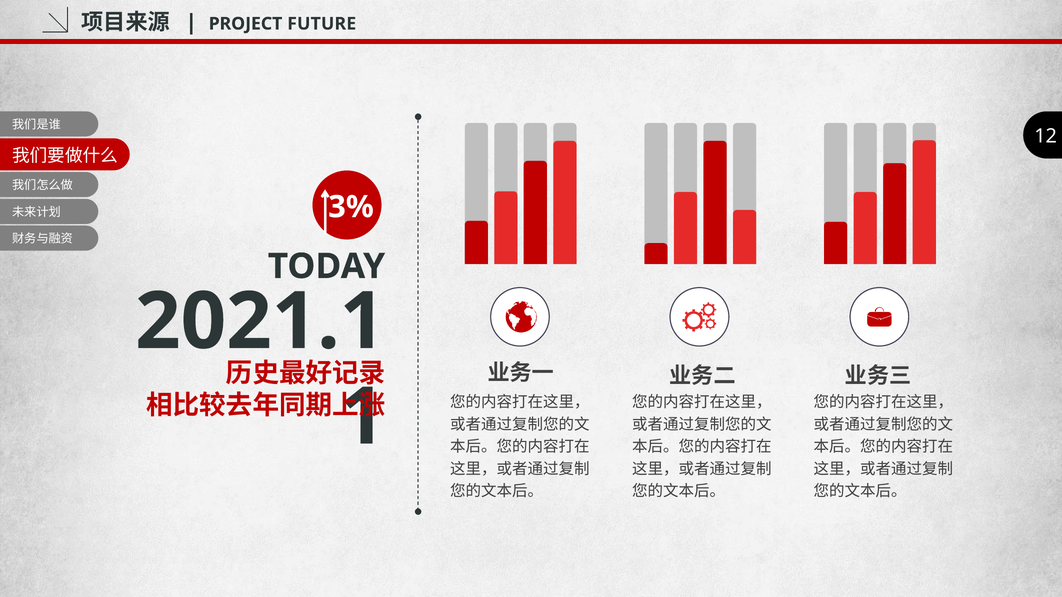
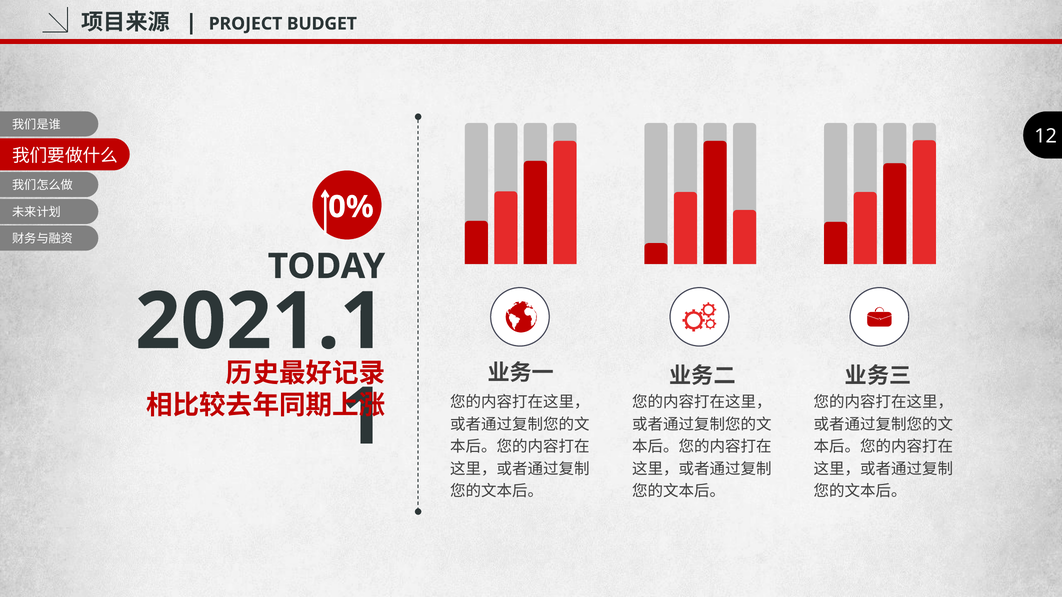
FUTURE: FUTURE -> BUDGET (322, 24)
3%: 3% -> 0% (351, 207)
